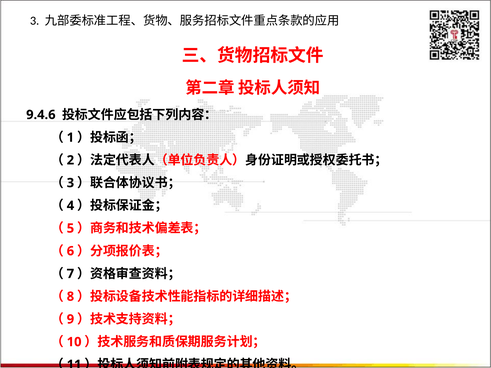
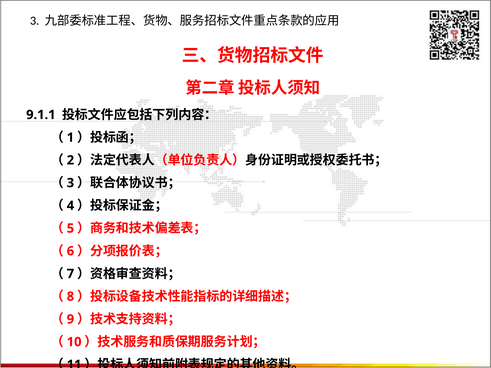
9.4.6: 9.4.6 -> 9.1.1 (41, 115)
